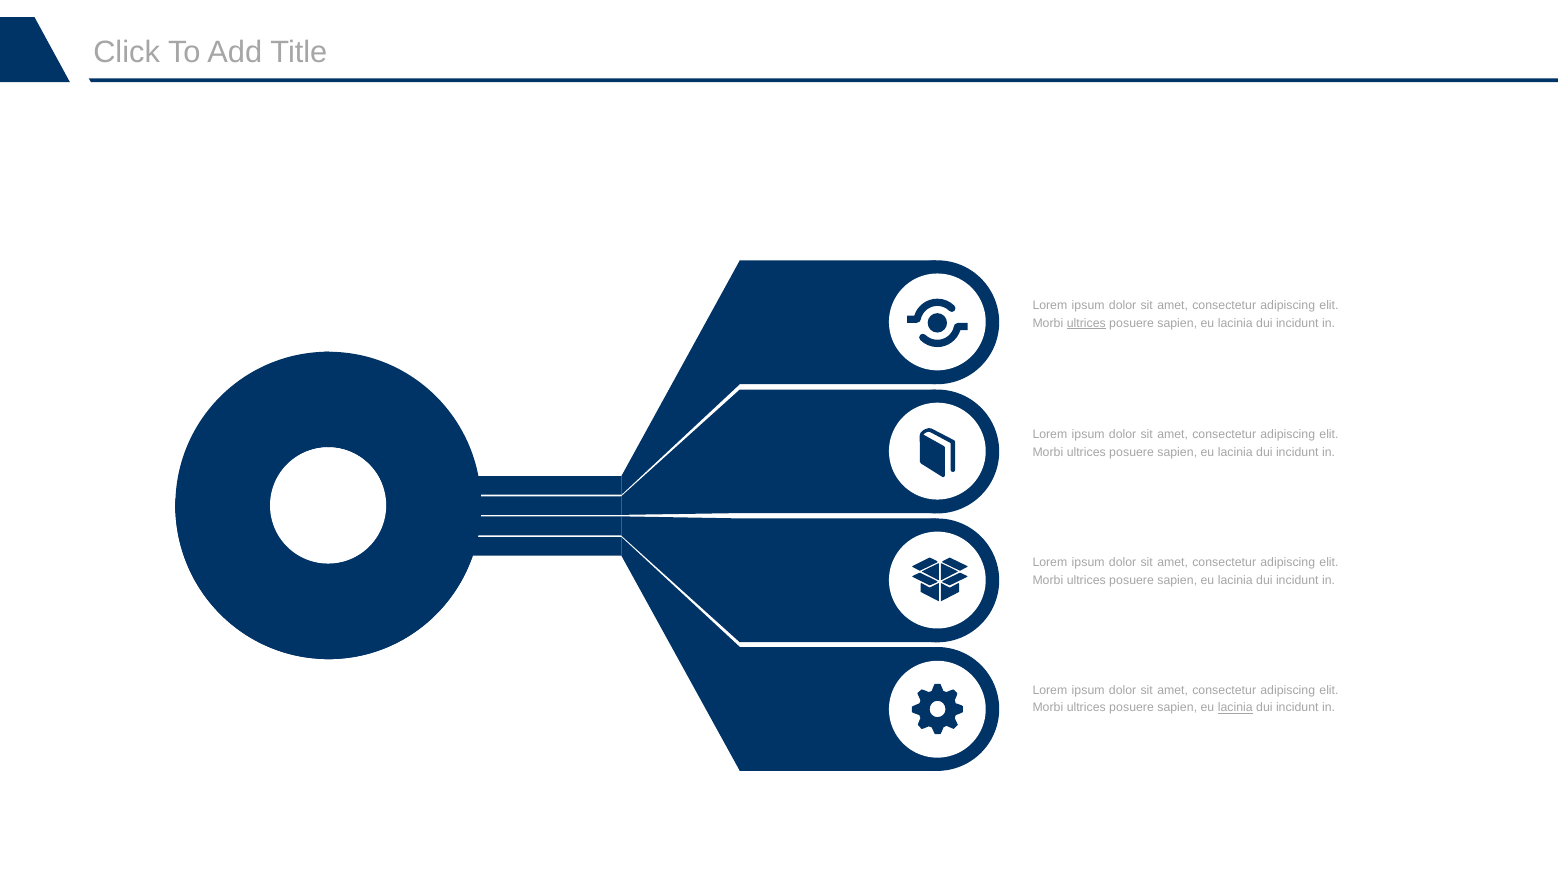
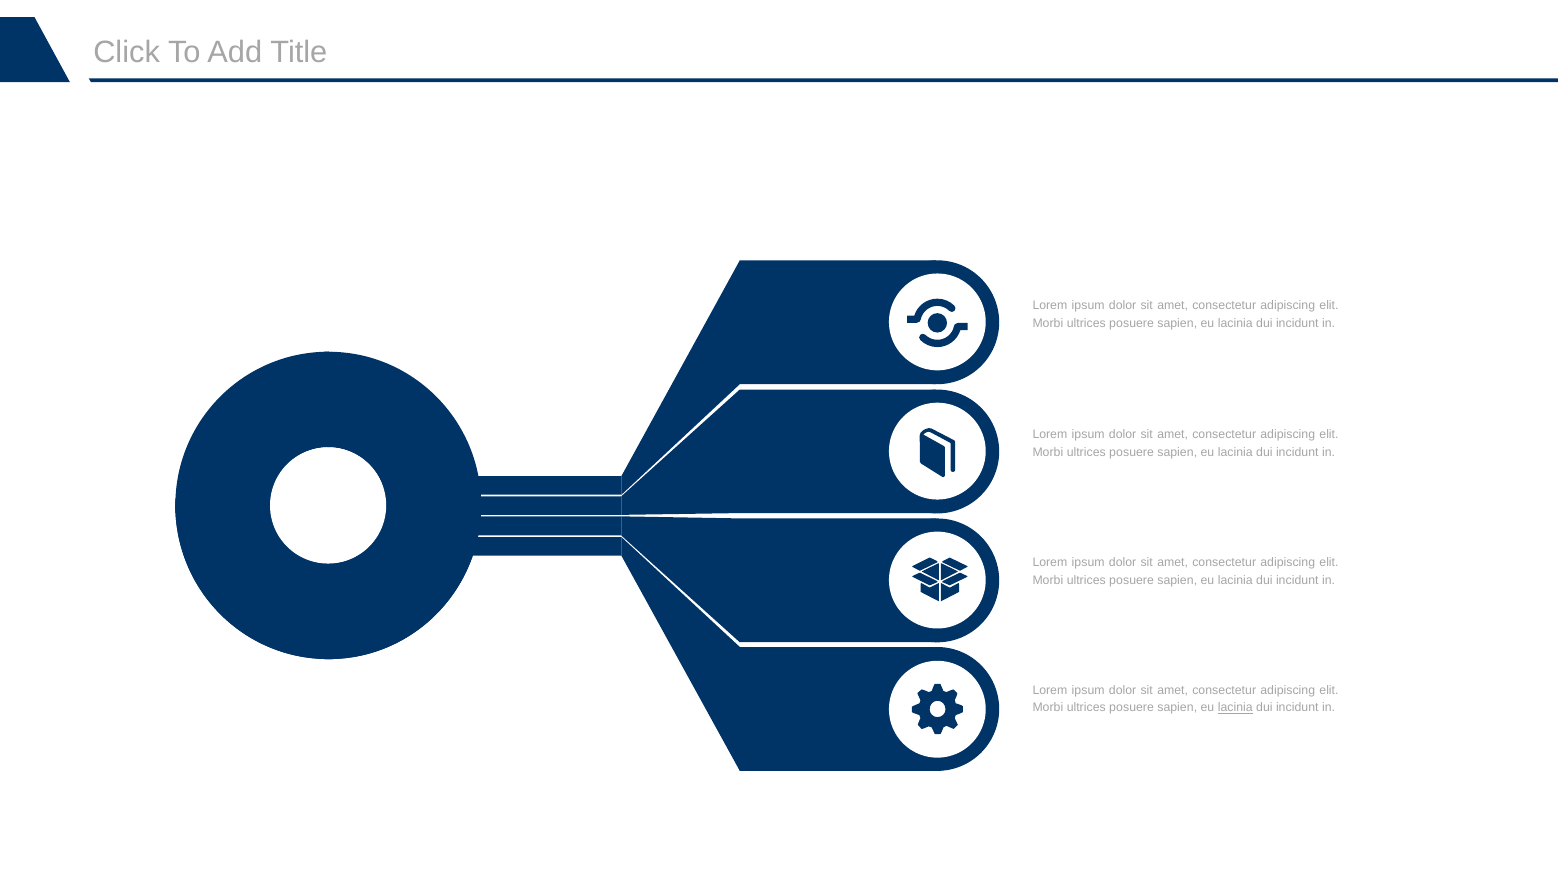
ultrices underline: present -> none (1086, 323)
